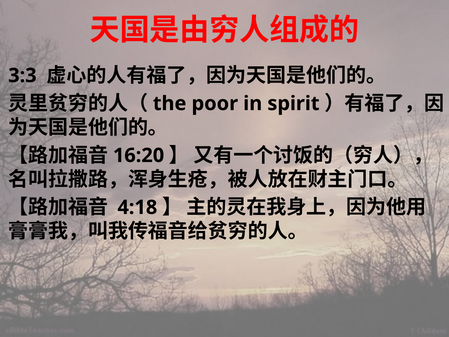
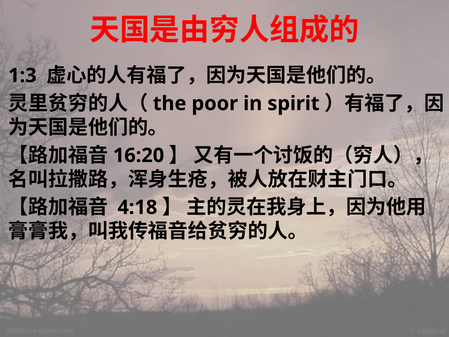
3:3: 3:3 -> 1:3 (22, 75)
